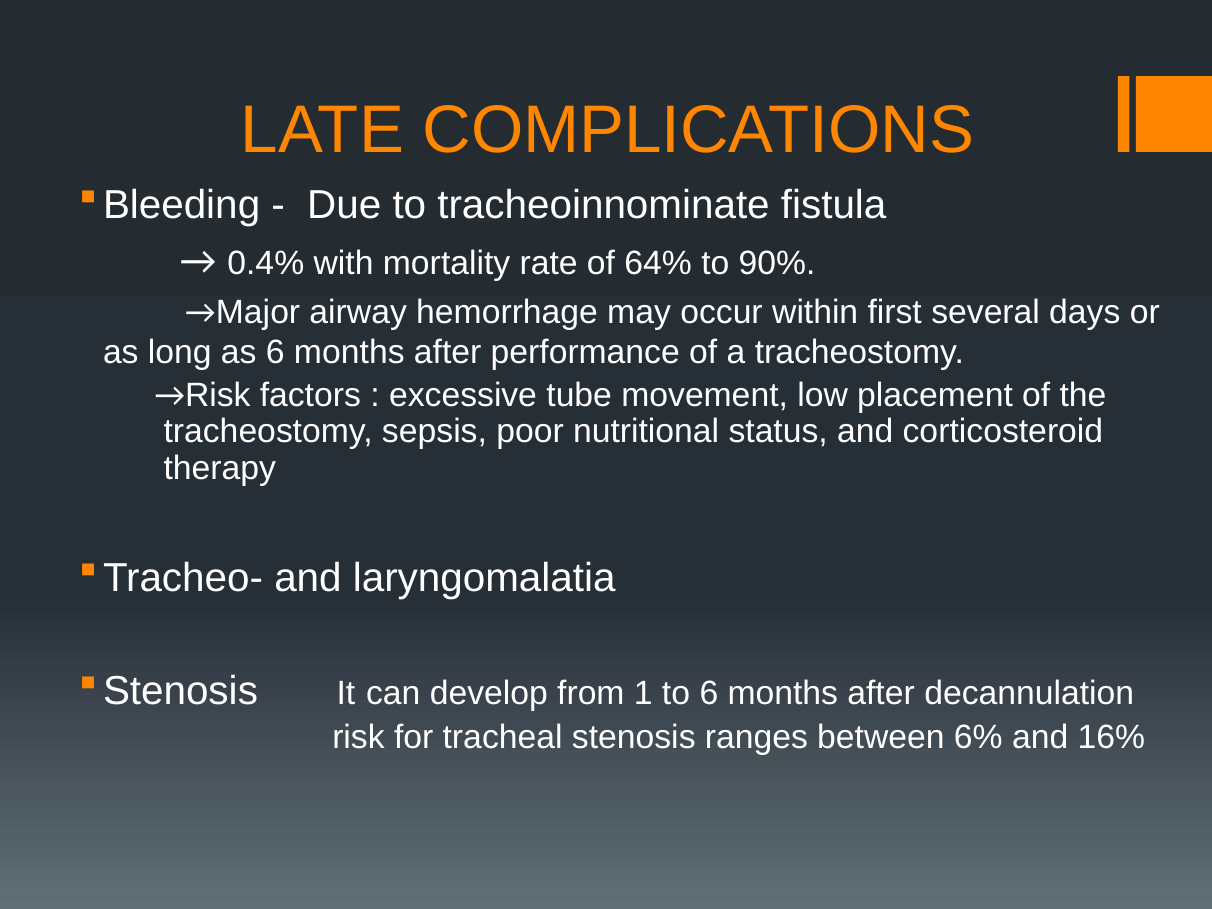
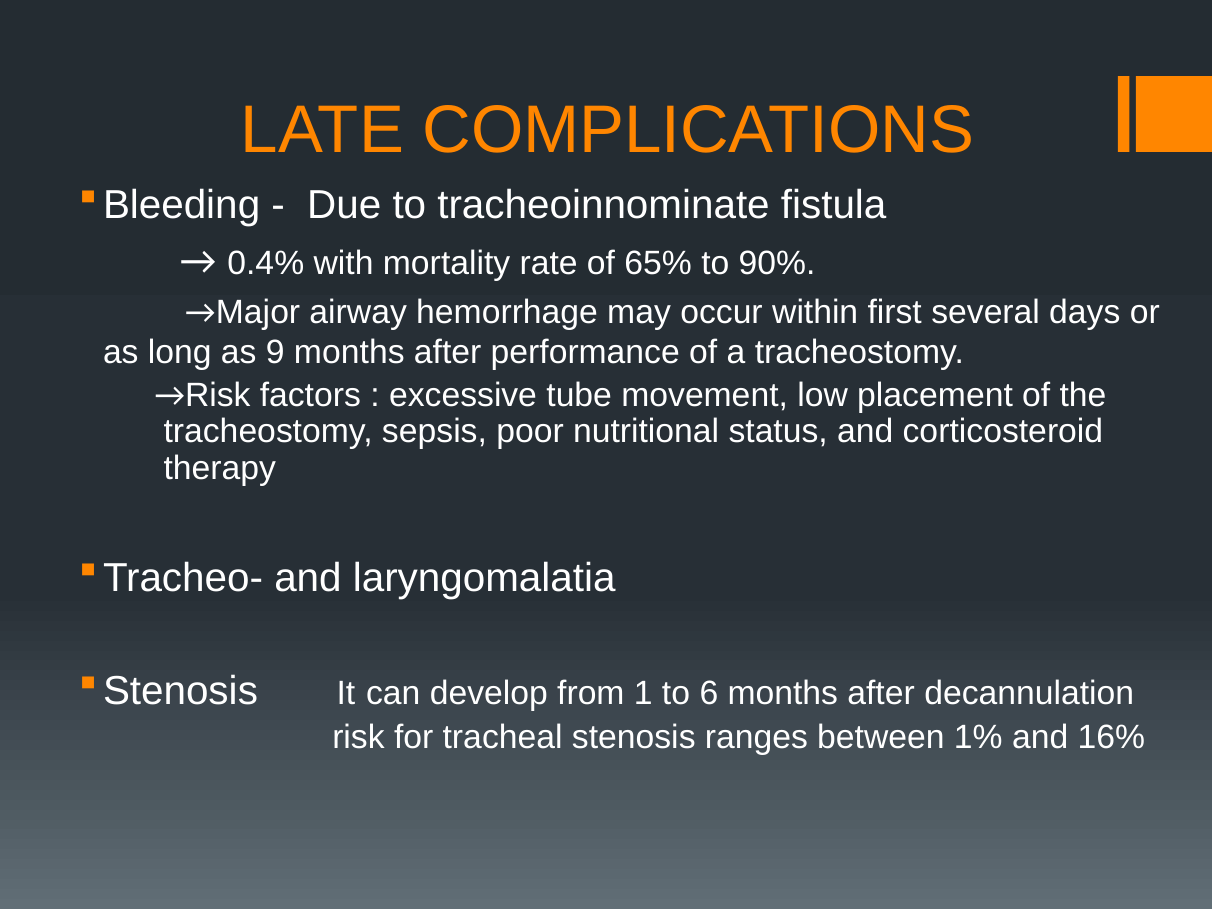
64%: 64% -> 65% (658, 264)
as 6: 6 -> 9 (275, 353)
6%: 6% -> 1% (978, 737)
